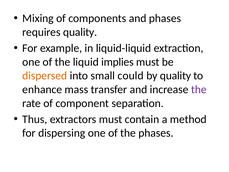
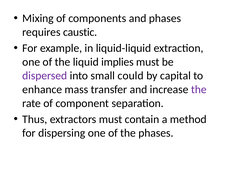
requires quality: quality -> caustic (80, 32)
dispersed colour: orange -> purple (45, 76)
by quality: quality -> capital (175, 76)
